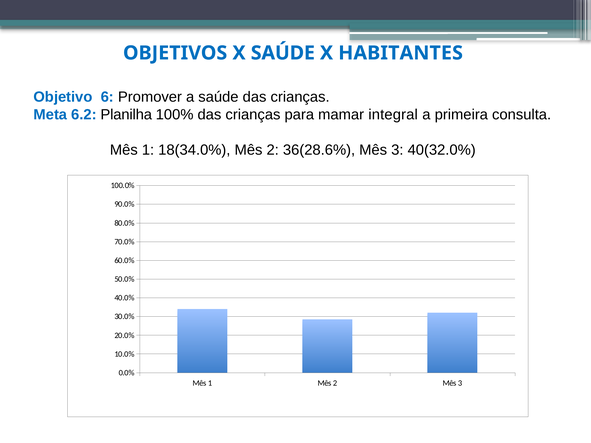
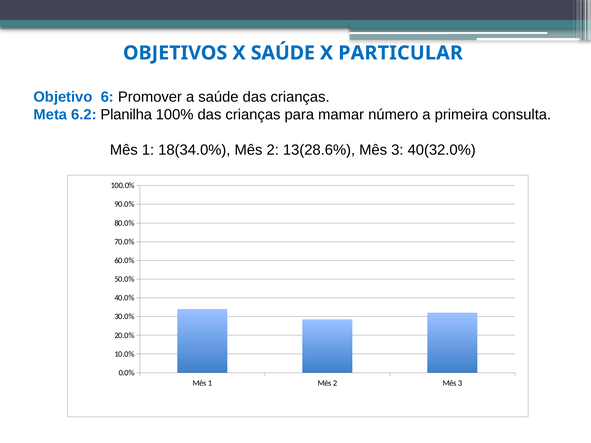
HABITANTES: HABITANTES -> PARTICULAR (401, 53)
integral: integral -> número (393, 115)
36(28.6%: 36(28.6% -> 13(28.6% (319, 150)
